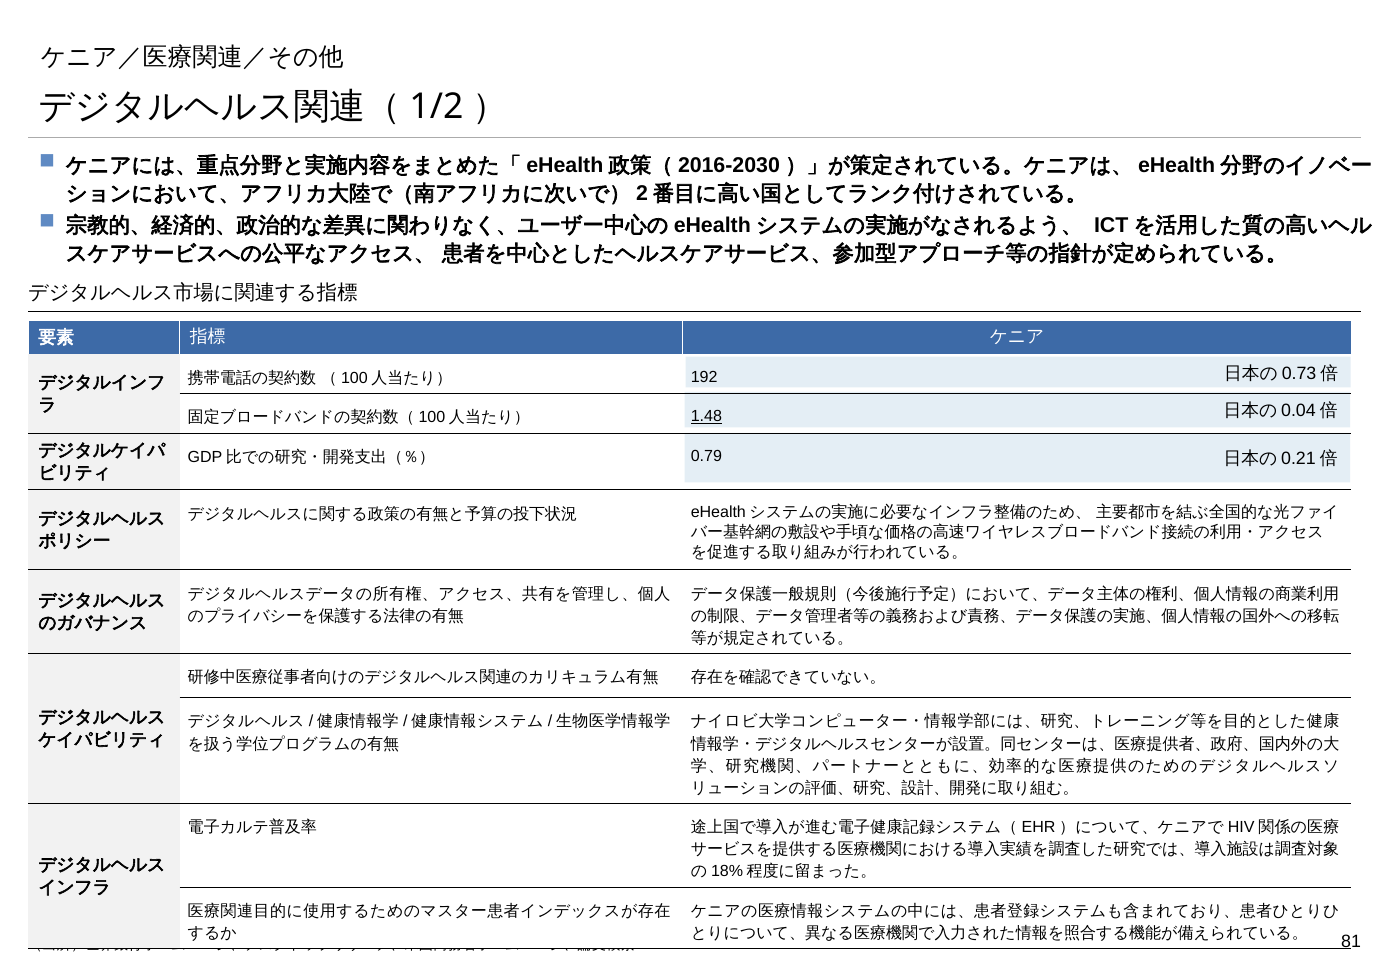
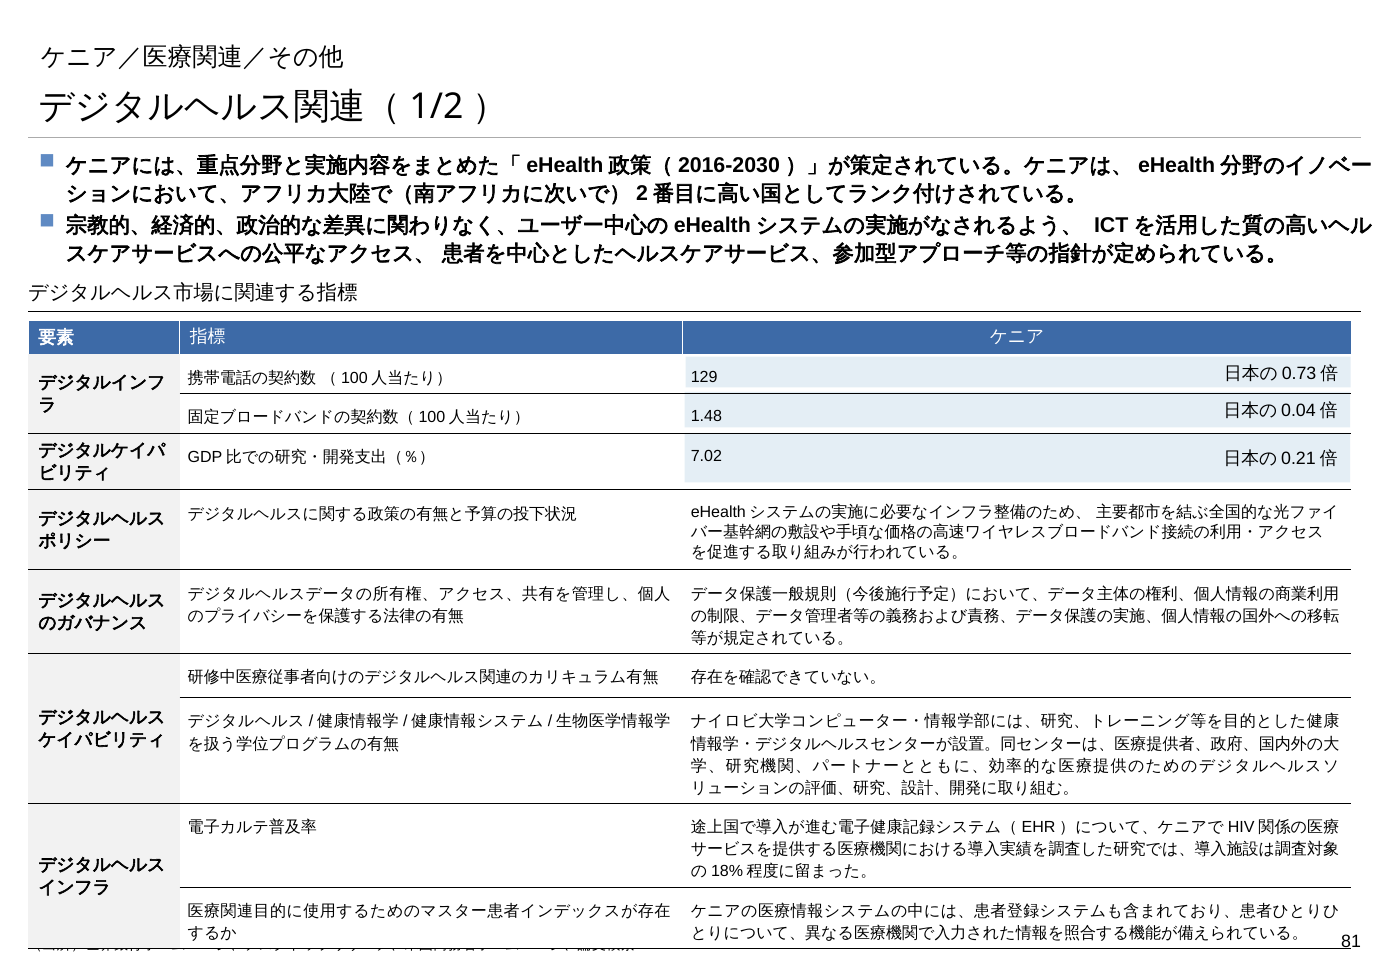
192: 192 -> 129 (704, 377)
1.48 underline: present -> none (706, 416)
0.79: 0.79 -> 7.02 (706, 456)
